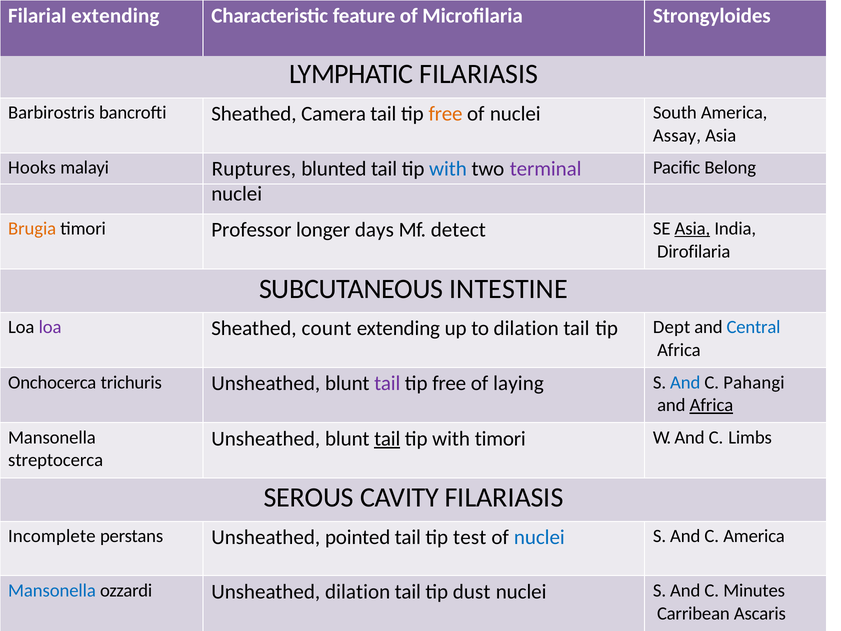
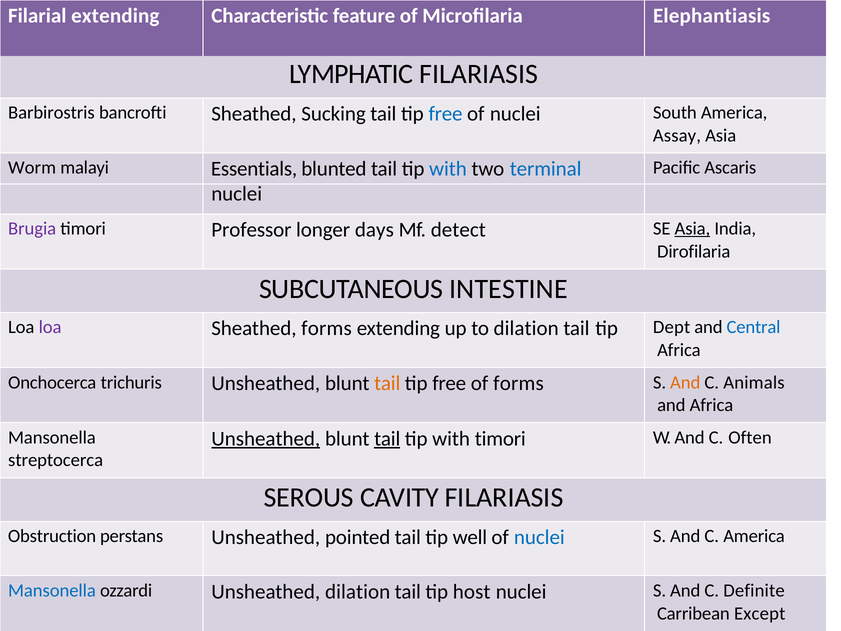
Strongyloides: Strongyloides -> Elephantiasis (712, 16)
Camera: Camera -> Sucking (334, 114)
free colour: orange -> blue (446, 114)
Hooks: Hooks -> Worm (32, 168)
Ruptures: Ruptures -> Essentials (254, 169)
terminal colour: purple -> blue (546, 169)
Belong: Belong -> Ascaris (730, 168)
Brugia colour: orange -> purple (32, 228)
Sheathed count: count -> forms (326, 328)
tail colour: purple -> orange (387, 383)
of laying: laying -> forms (518, 383)
And colour: blue -> orange (685, 382)
Pahangi: Pahangi -> Animals (754, 382)
Africa underline: present -> none (711, 405)
Unsheathed underline: none -> present (266, 438)
Limbs: Limbs -> Often (750, 437)
Incomplete: Incomplete -> Obstruction (52, 536)
test: test -> well (470, 537)
dust: dust -> host (472, 591)
Minutes: Minutes -> Definite (754, 590)
Ascaris: Ascaris -> Except (760, 613)
